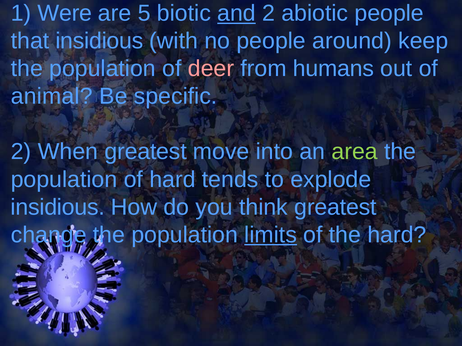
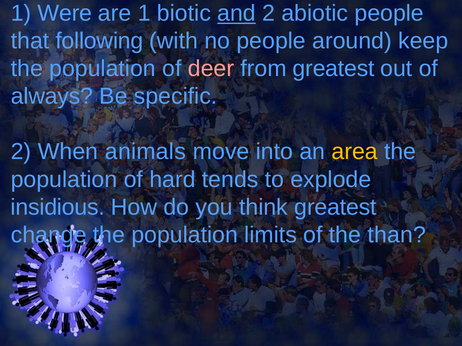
are 5: 5 -> 1 (144, 13)
that insidious: insidious -> following (99, 41)
from humans: humans -> greatest (334, 69)
animal: animal -> always (52, 96)
When greatest: greatest -> animals (145, 152)
area colour: light green -> yellow (355, 152)
limits underline: present -> none (271, 235)
the hard: hard -> than (397, 235)
